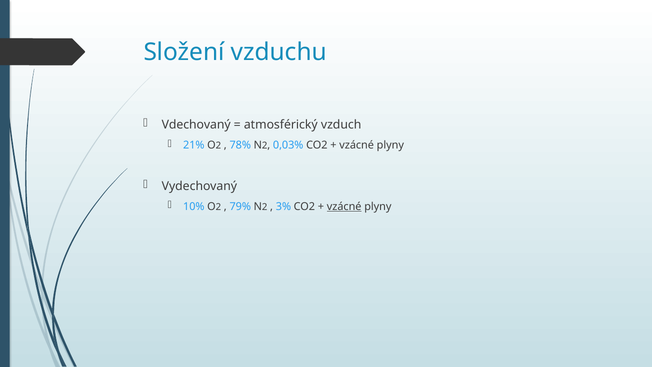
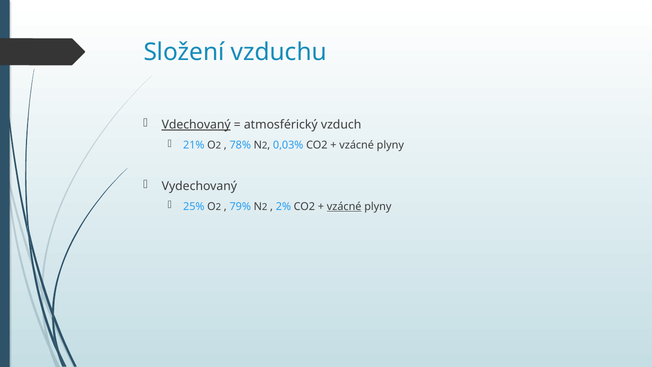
Vdechovaný underline: none -> present (196, 125)
10%: 10% -> 25% (194, 206)
3%: 3% -> 2% (283, 206)
